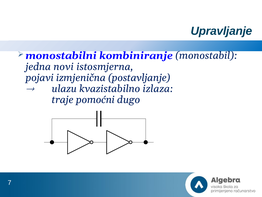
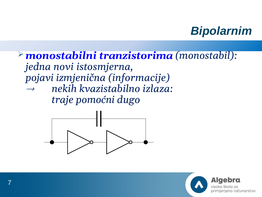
Upravljanje: Upravljanje -> Bipolarnim (221, 31)
kombiniranje: kombiniranje -> tranzistorima (136, 55)
postavljanje: postavljanje -> informacije (139, 77)
ulazu: ulazu -> nekih (64, 89)
